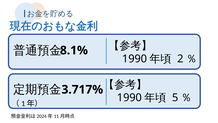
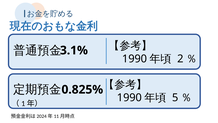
8.1%: 8.1% -> 3.1% (74, 50)
3.717%: 3.717% -> 0.825% (82, 89)
